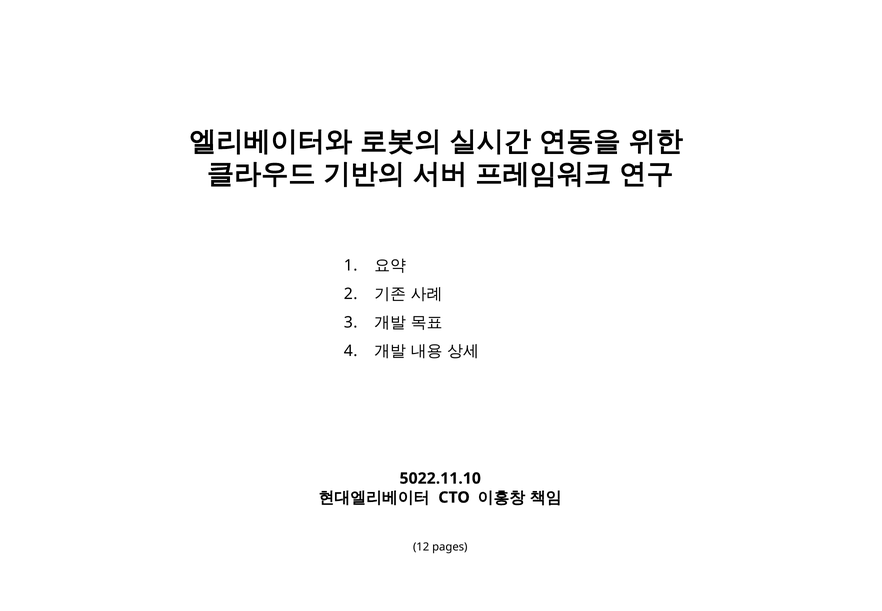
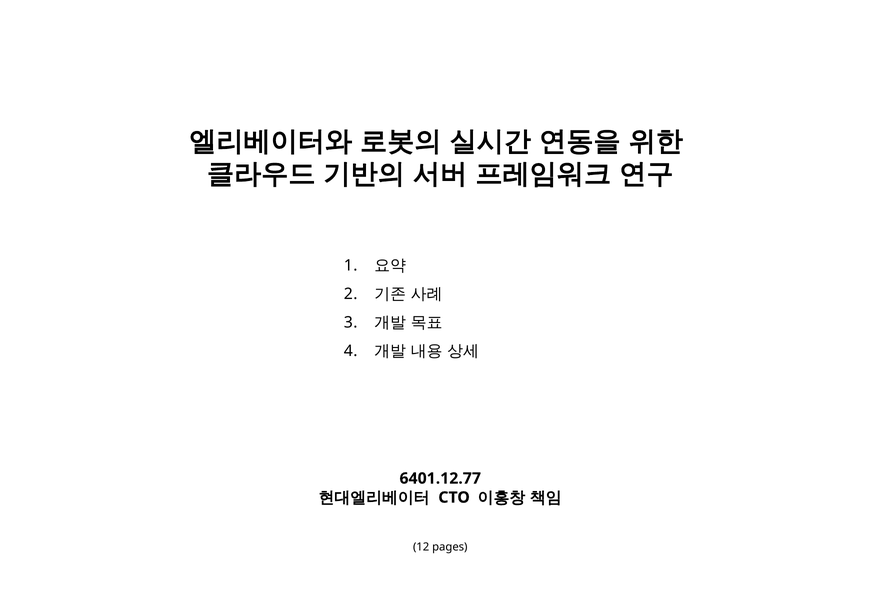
5022.11.10: 5022.11.10 -> 6401.12.77 (440, 478)
